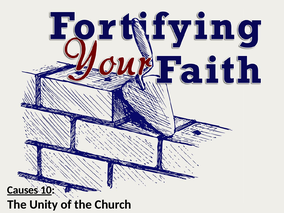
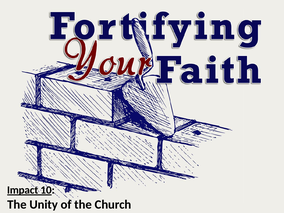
Causes: Causes -> Impact (23, 190)
